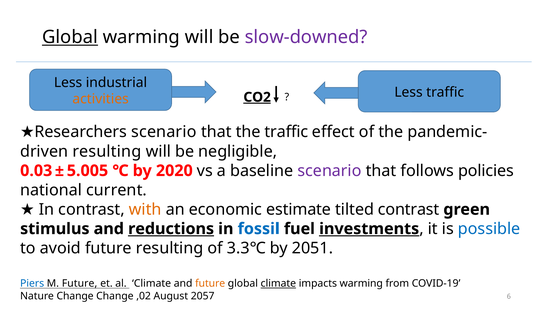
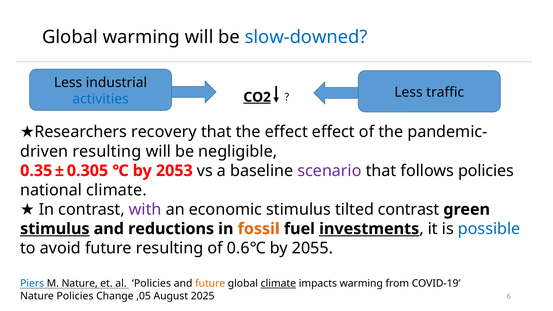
Global underline: present -> none (70, 37)
slow-downed colour: purple -> blue (306, 37)
activities colour: orange -> blue (101, 99)
scenario: scenario -> recovery (164, 132)
the traffic: traffic -> effect (286, 132)
0.03: 0.03 -> 0.35 (36, 171)
5.005: 5.005 -> 0.305 (87, 171)
2020: 2020 -> 2053 (174, 171)
national current: current -> climate (116, 190)
with colour: orange -> purple (145, 209)
economic estimate: estimate -> stimulus (299, 209)
stimulus underline: none -> present (55, 229)
reductions underline: present -> none (171, 229)
fossil colour: blue -> orange (259, 229)
3.3℃: 3.3℃ -> 0.6℃ (246, 248)
2051: 2051 -> 2055 (312, 248)
M Future: Future -> Nature (80, 284)
al Climate: Climate -> Policies (152, 284)
Nature Change: Change -> Policies (75, 296)
,02: ,02 -> ,05 (144, 296)
2057: 2057 -> 2025 (203, 296)
